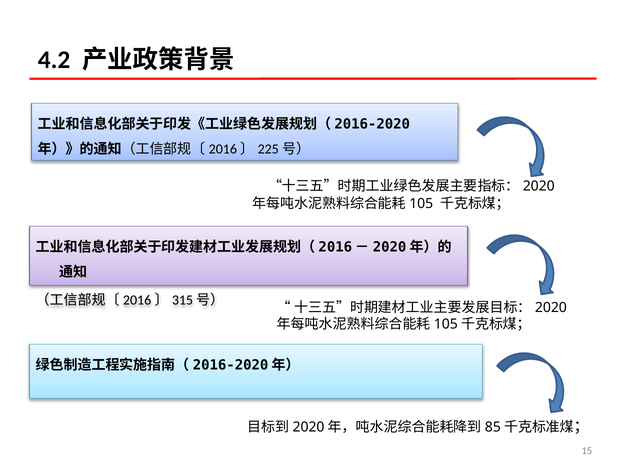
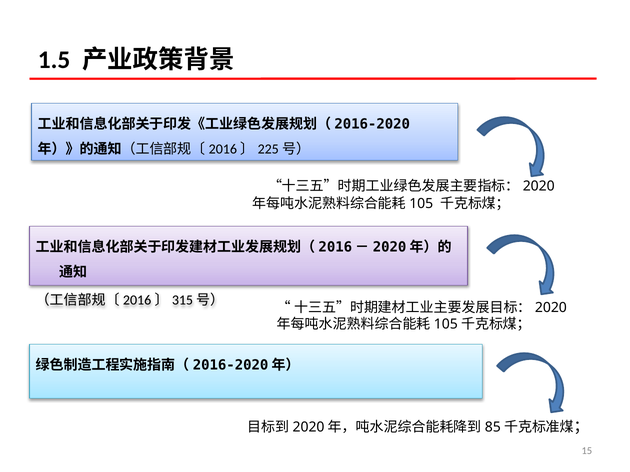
4.2: 4.2 -> 1.5 (54, 60)
